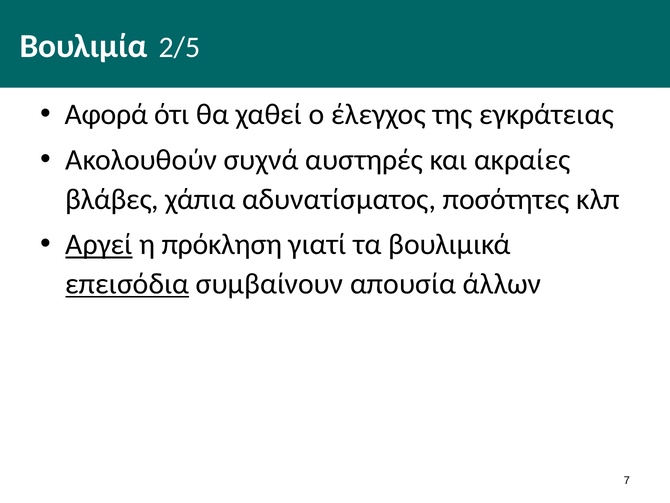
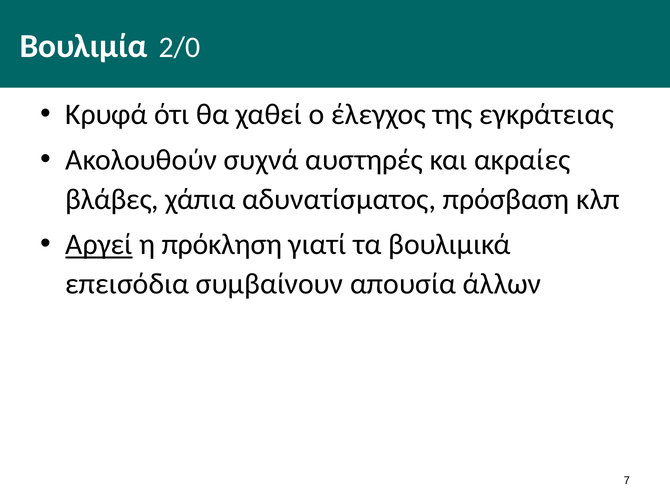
2/5: 2/5 -> 2/0 (179, 47)
Αφορά: Αφορά -> Κρυφά (106, 115)
ποσότητες: ποσότητες -> πρόσβαση (506, 199)
επεισόδια underline: present -> none (127, 284)
